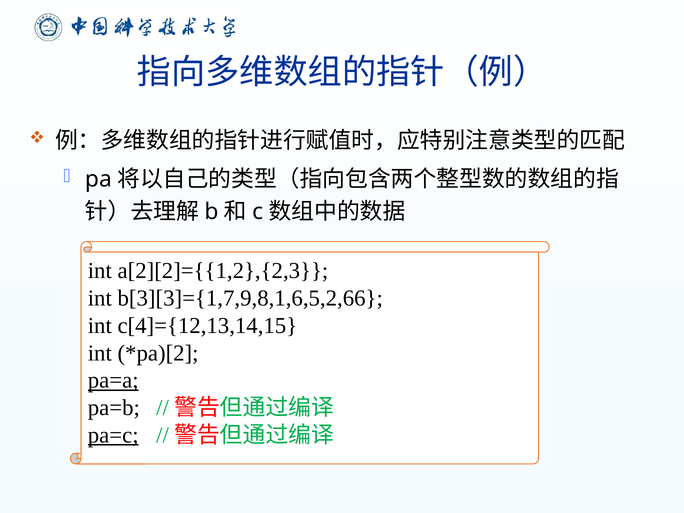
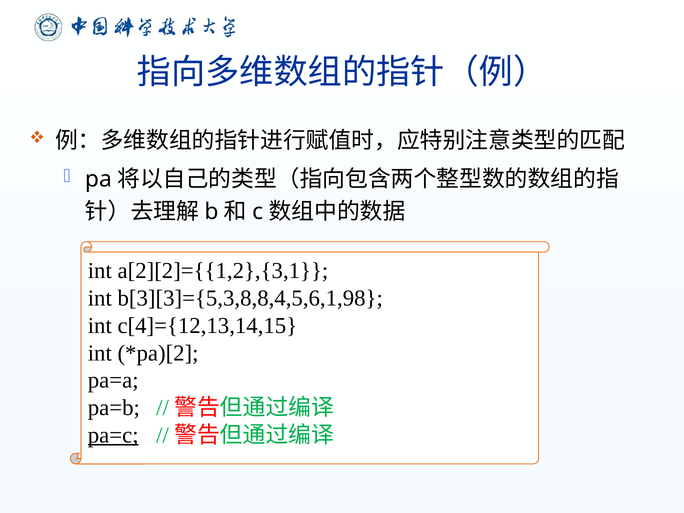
a[2][2]={{1,2},{2,3: a[2][2]={{1,2},{2,3 -> a[2][2]={{1,2},{3,1 (223, 271)
b[3][3]={1,7,9,8,1,6,5,2,66: b[3][3]={1,7,9,8,1,6,5,2,66 -> b[3][3]={5,3,8,8,4,5,6,1,98 (250, 298)
pa=a underline: present -> none (113, 380)
